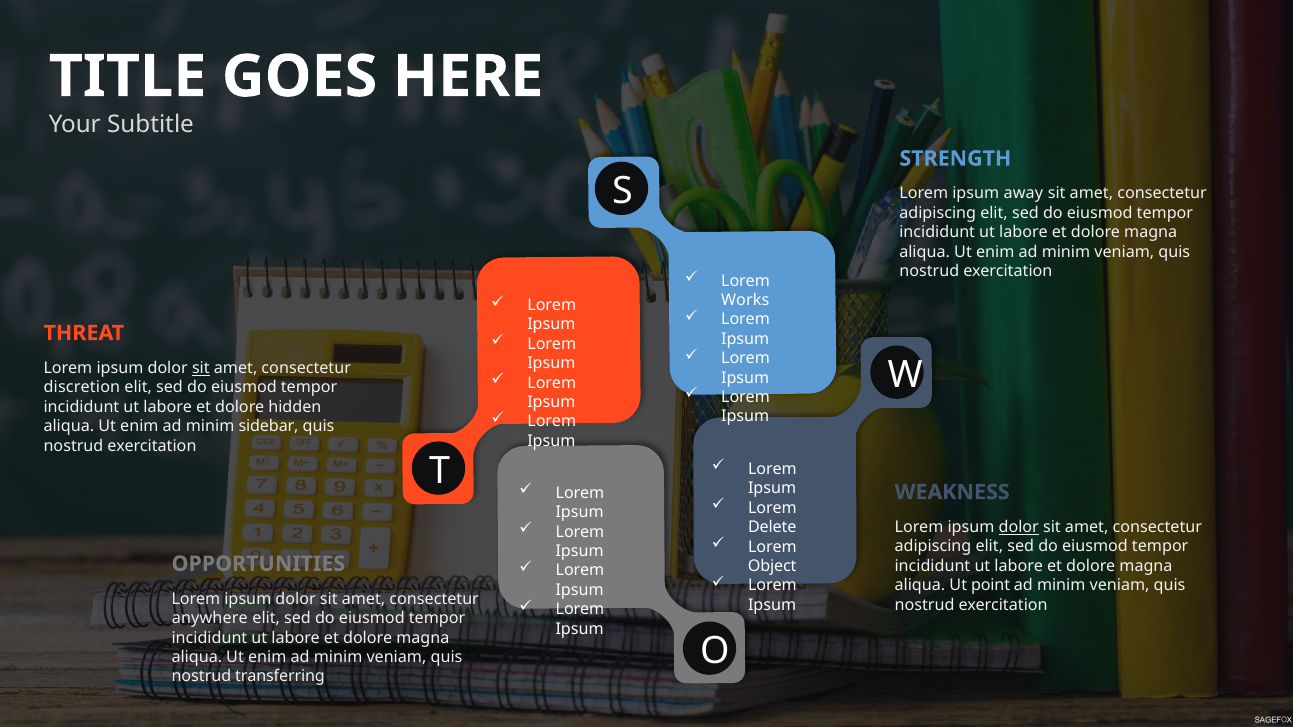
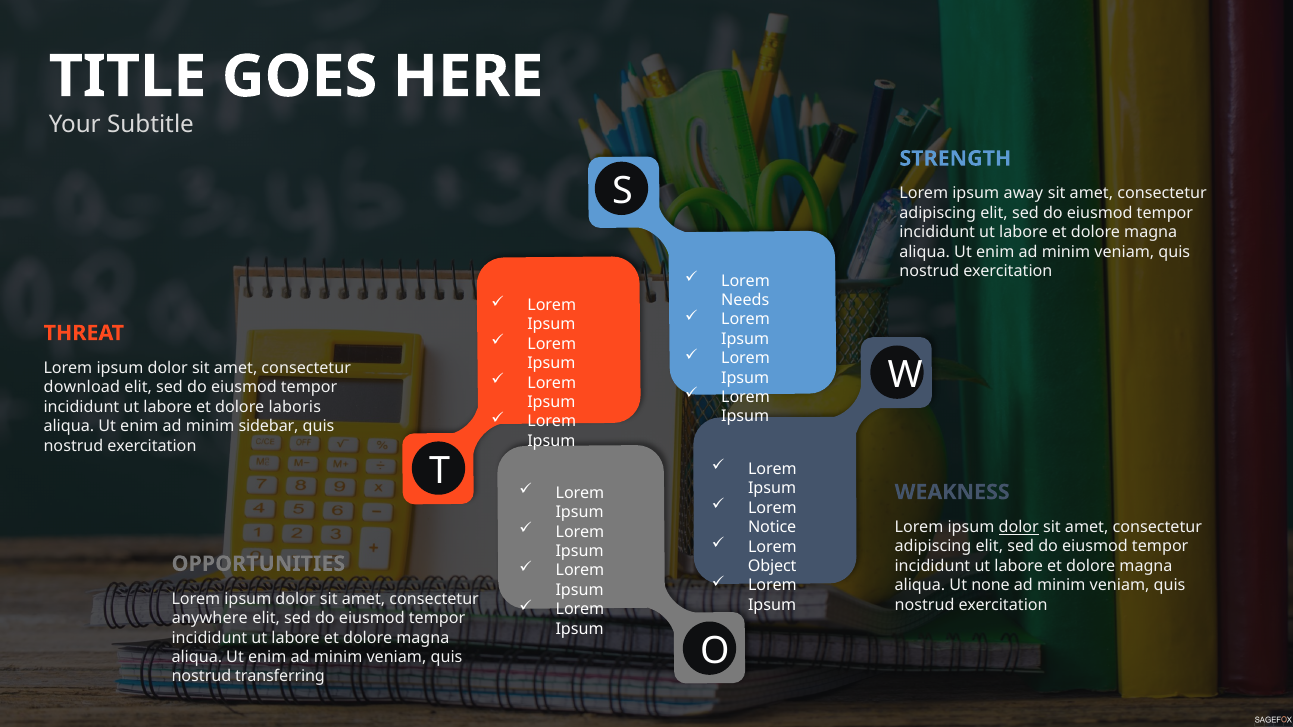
Works: Works -> Needs (745, 300)
sit underline: present -> none (201, 368)
discretion: discretion -> download (82, 388)
hidden: hidden -> laboris (295, 407)
Delete: Delete -> Notice (772, 528)
point: point -> none (991, 586)
